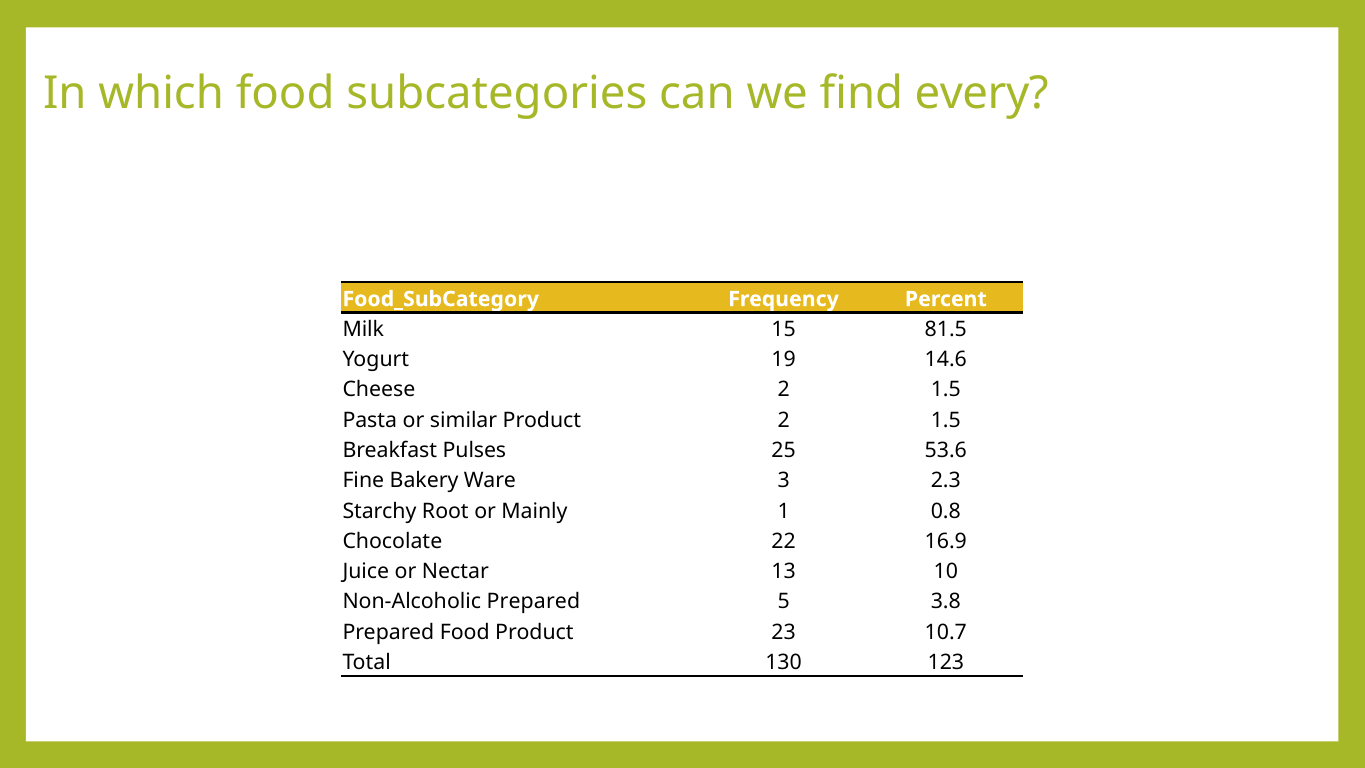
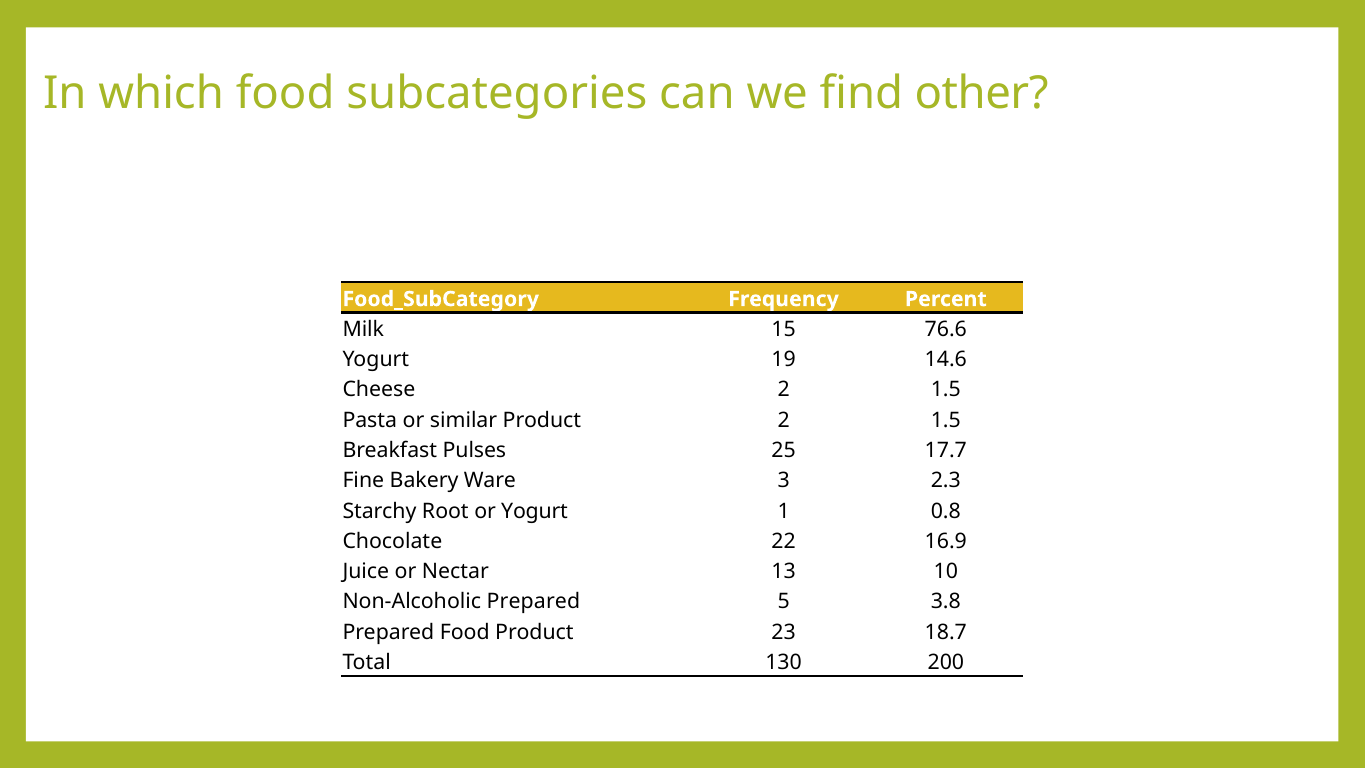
every: every -> other (982, 94)
81.5: 81.5 -> 76.6 (946, 329)
53.6: 53.6 -> 17.7 (946, 450)
or Mainly: Mainly -> Yogurt (535, 511)
10.7: 10.7 -> 18.7 (946, 632)
123: 123 -> 200 (946, 662)
